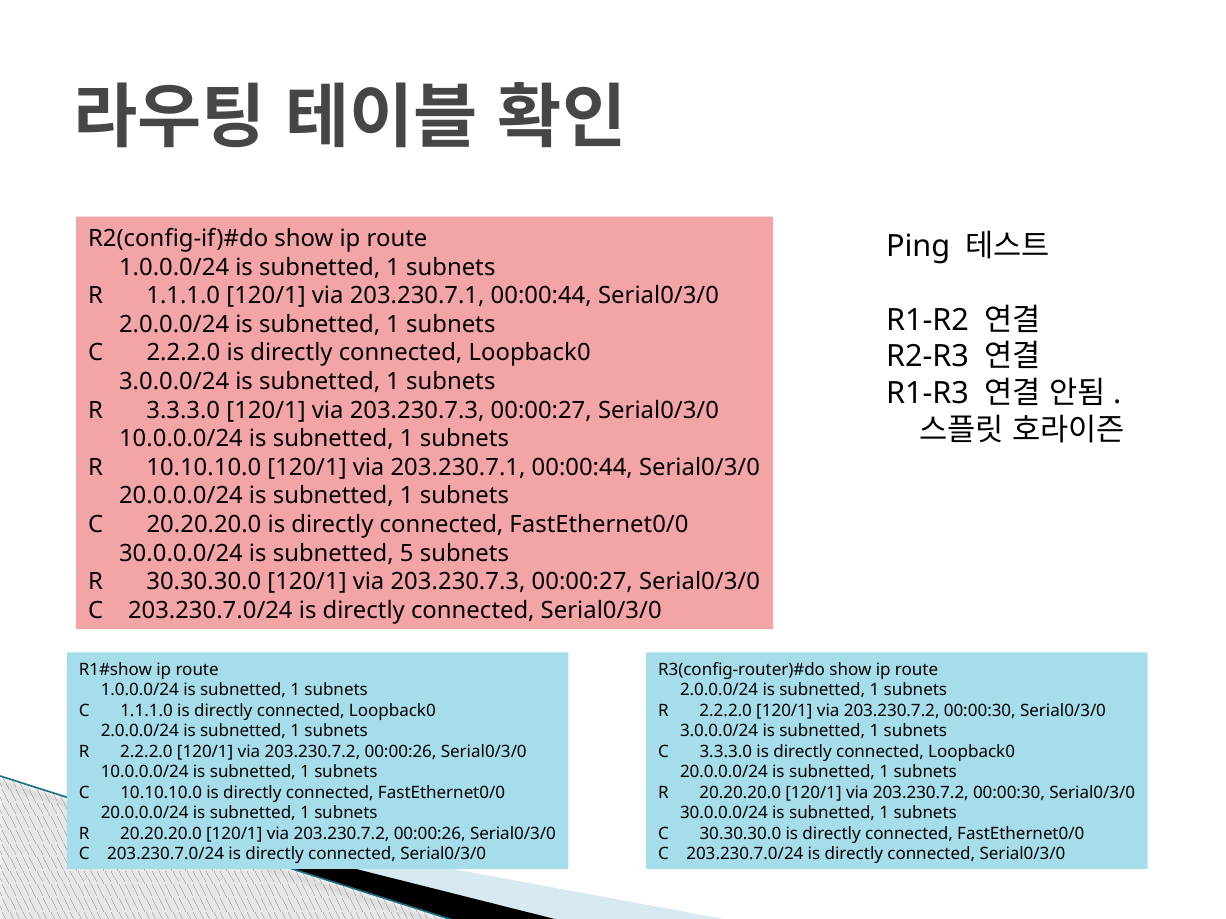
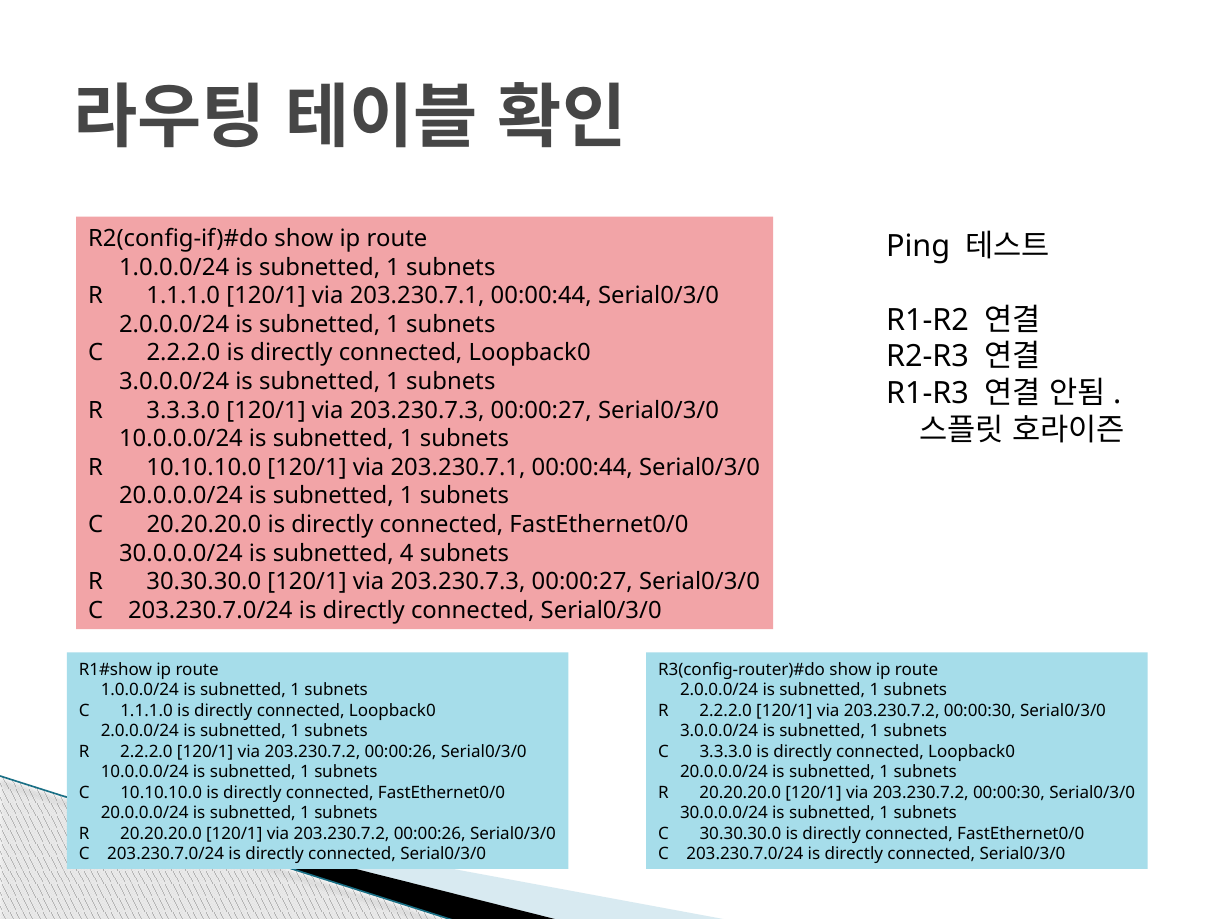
5: 5 -> 4 (407, 554)
